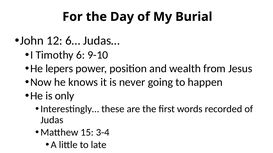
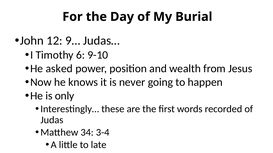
6…: 6… -> 9… (73, 41)
lepers: lepers -> asked (59, 69)
15: 15 -> 34 (87, 133)
